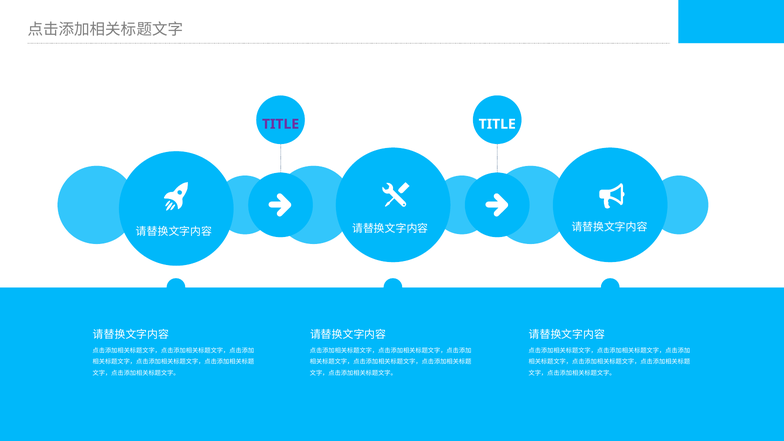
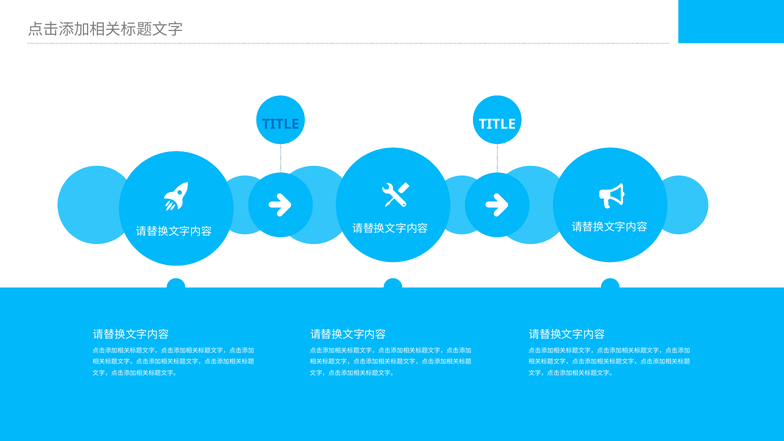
TITLE colour: purple -> blue (281, 124)
